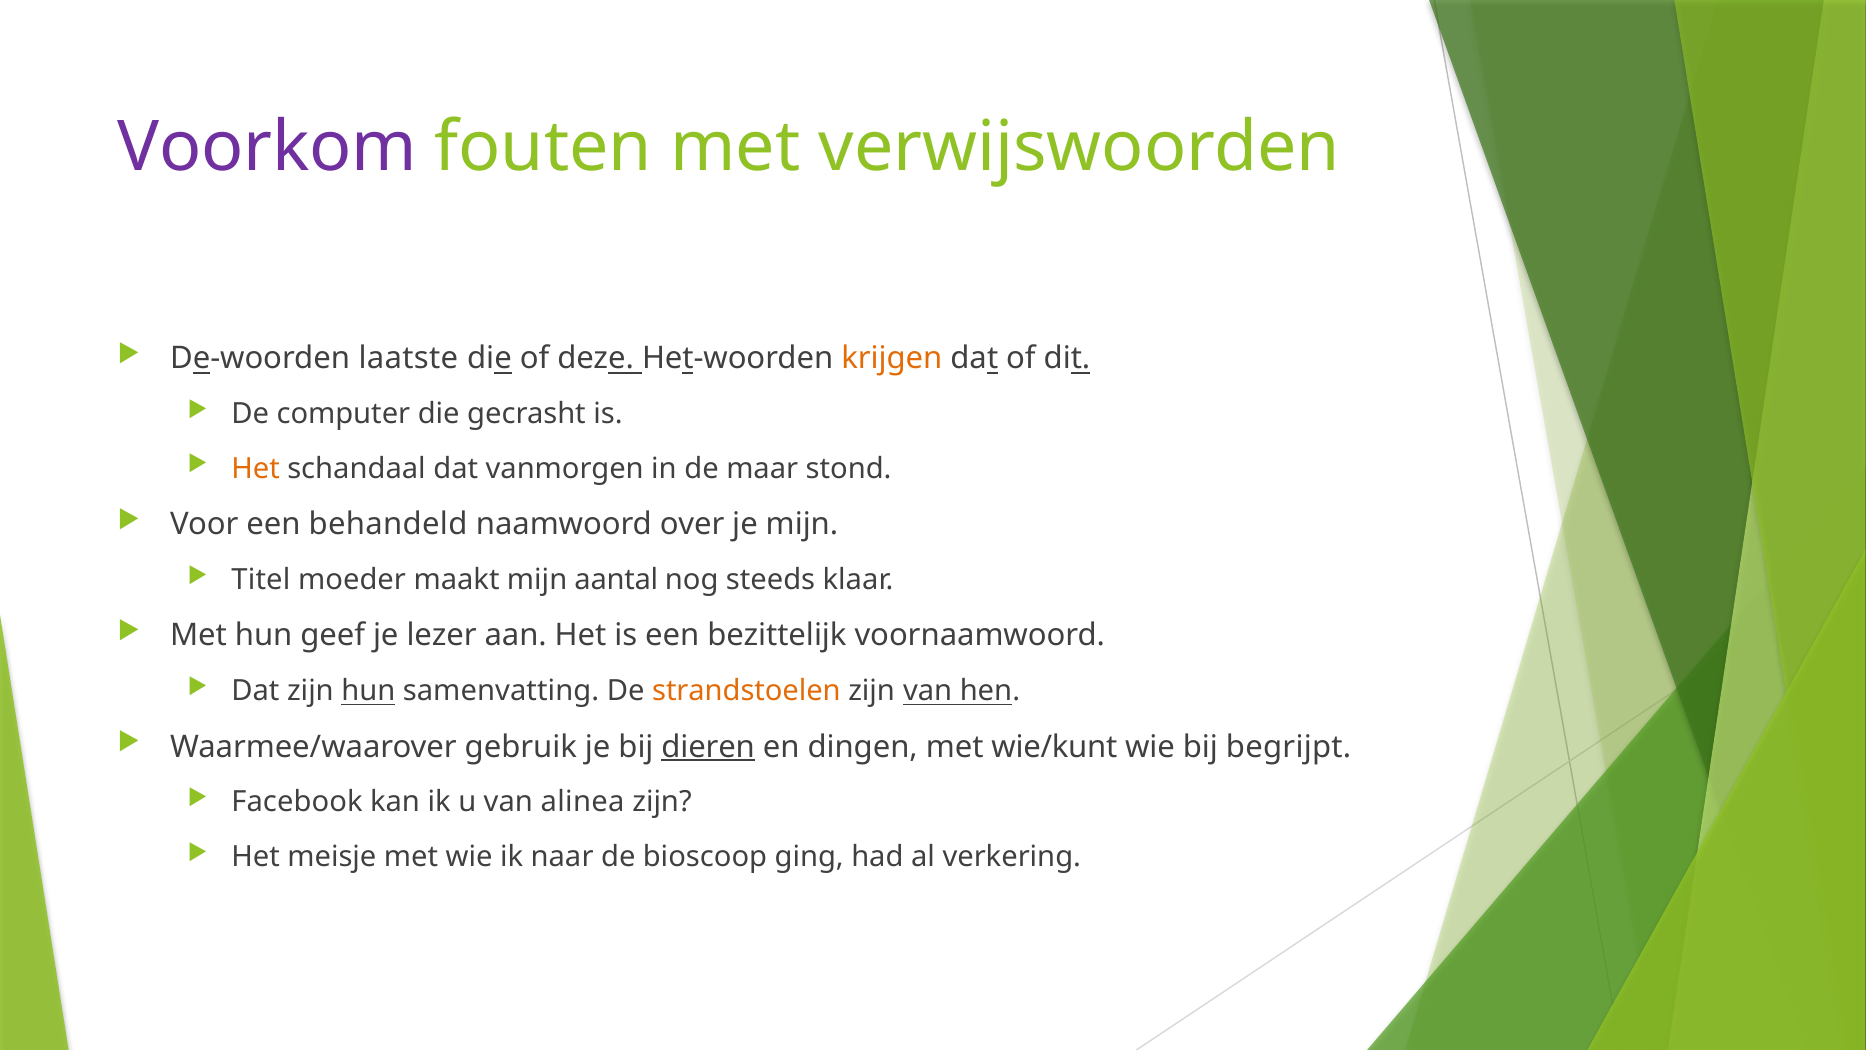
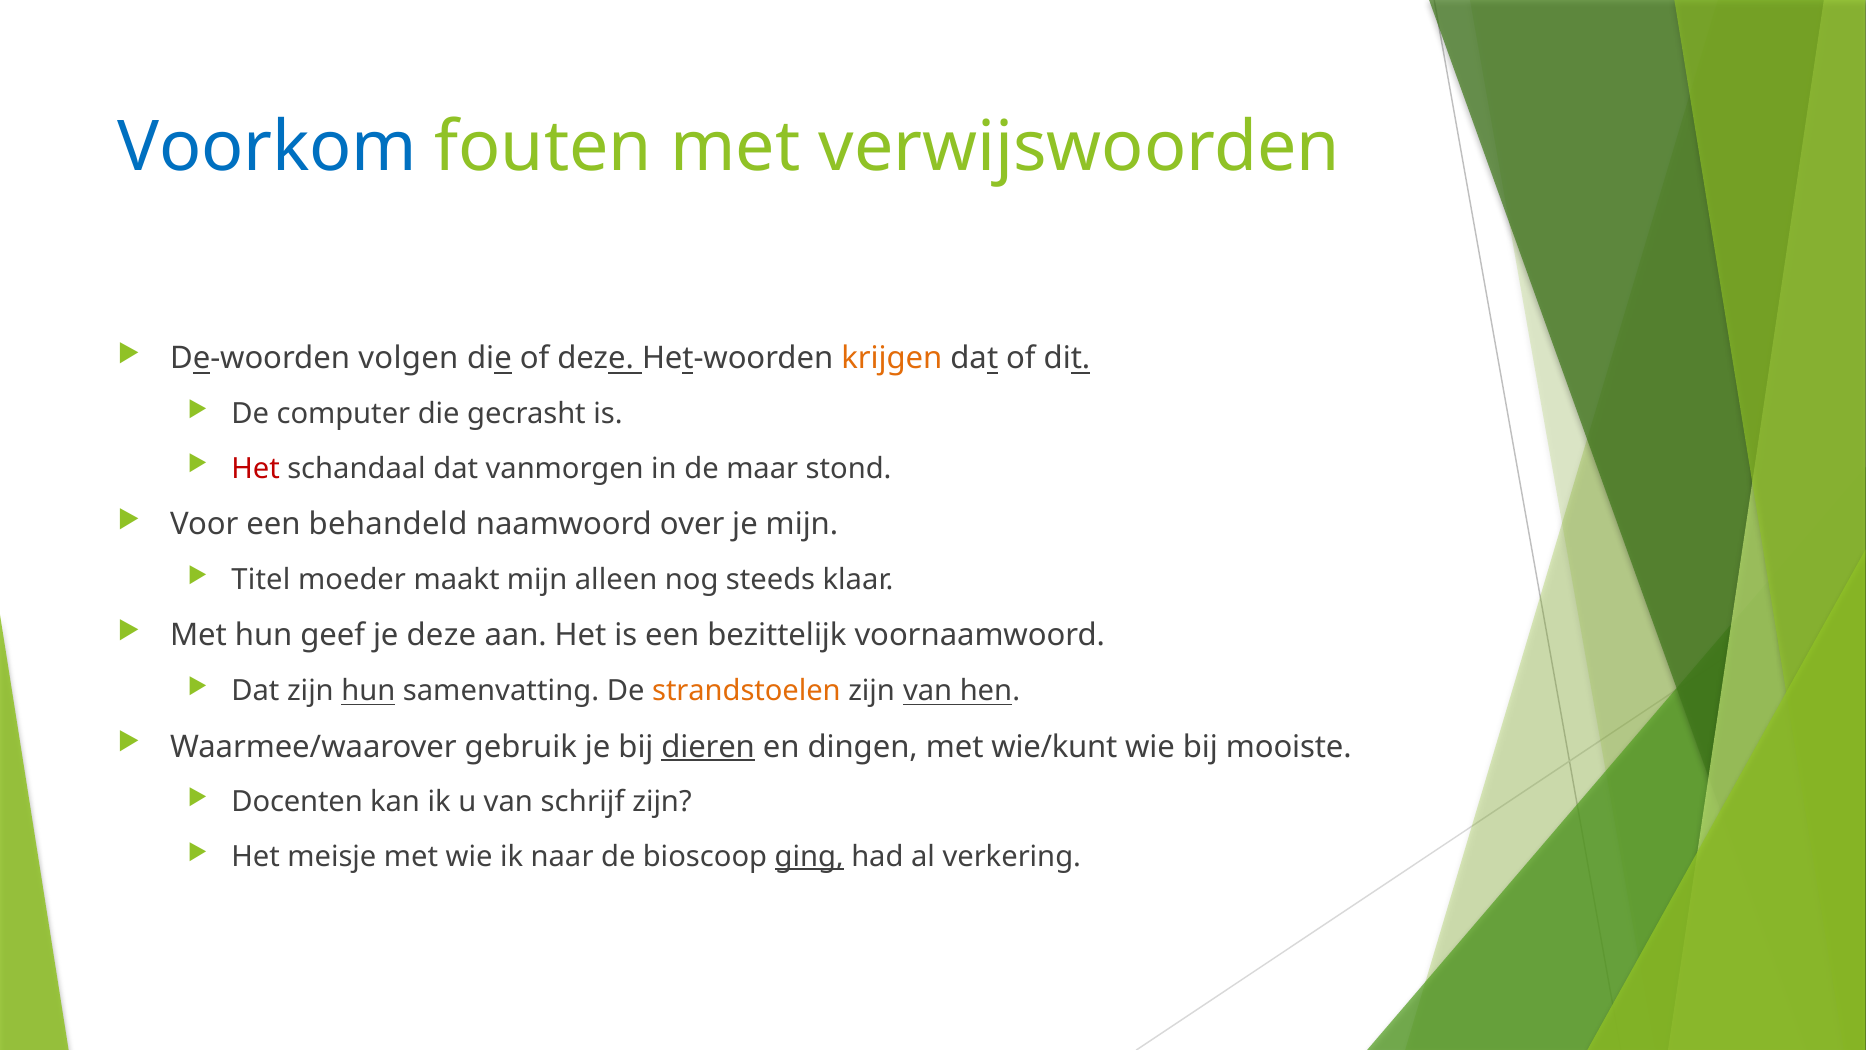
Voorkom colour: purple -> blue (267, 147)
laatste: laatste -> volgen (408, 359)
Het colour: orange -> red (256, 468)
aantal: aantal -> alleen (616, 580)
je lezer: lezer -> deze (441, 635)
begrijpt: begrijpt -> mooiste (1289, 747)
Facebook: Facebook -> Docenten (297, 802)
alinea: alinea -> schrijf (583, 802)
ging underline: none -> present (809, 856)
